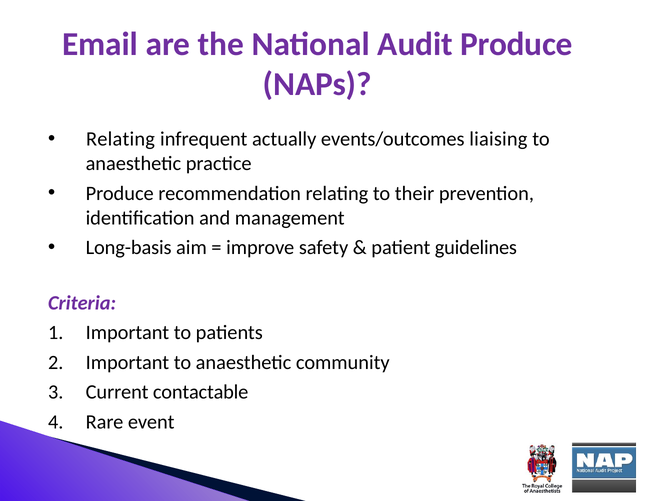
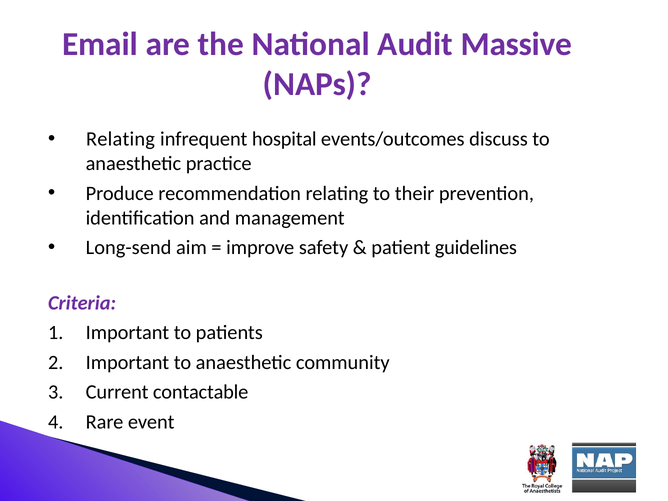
Audit Produce: Produce -> Massive (516, 44)
actually: actually -> hospital (284, 139)
liaising: liaising -> discuss (498, 139)
Long-basis: Long-basis -> Long-send (129, 248)
